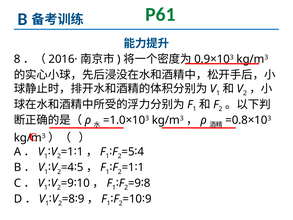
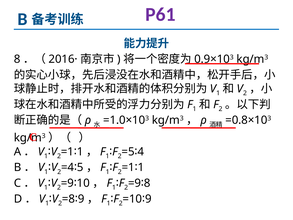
P61 colour: green -> purple (160, 15)
